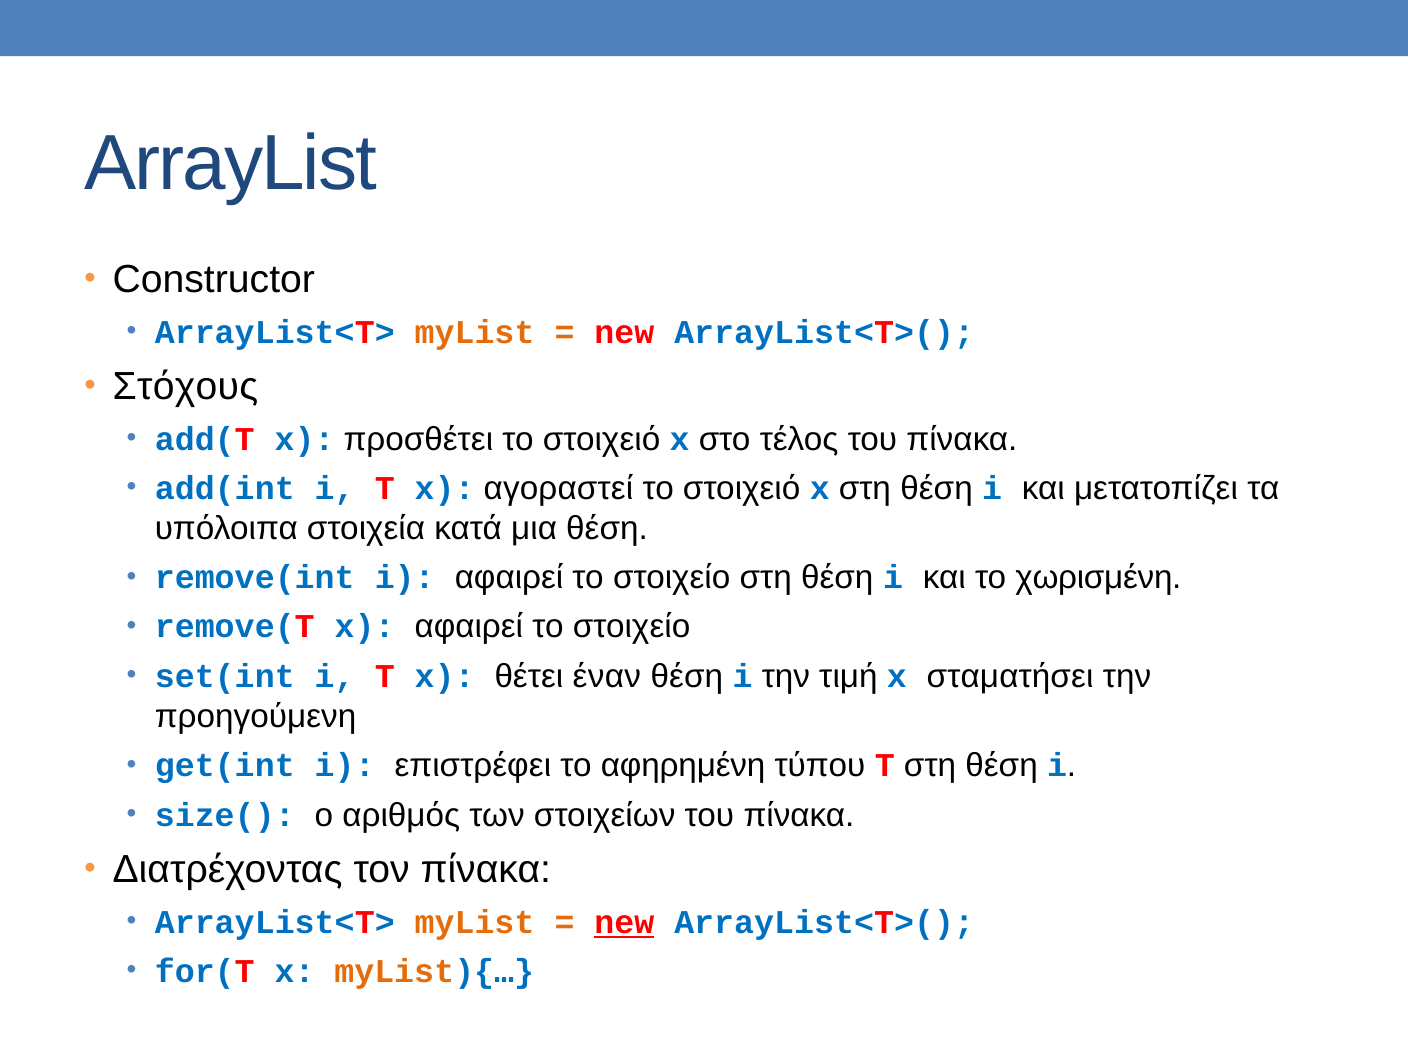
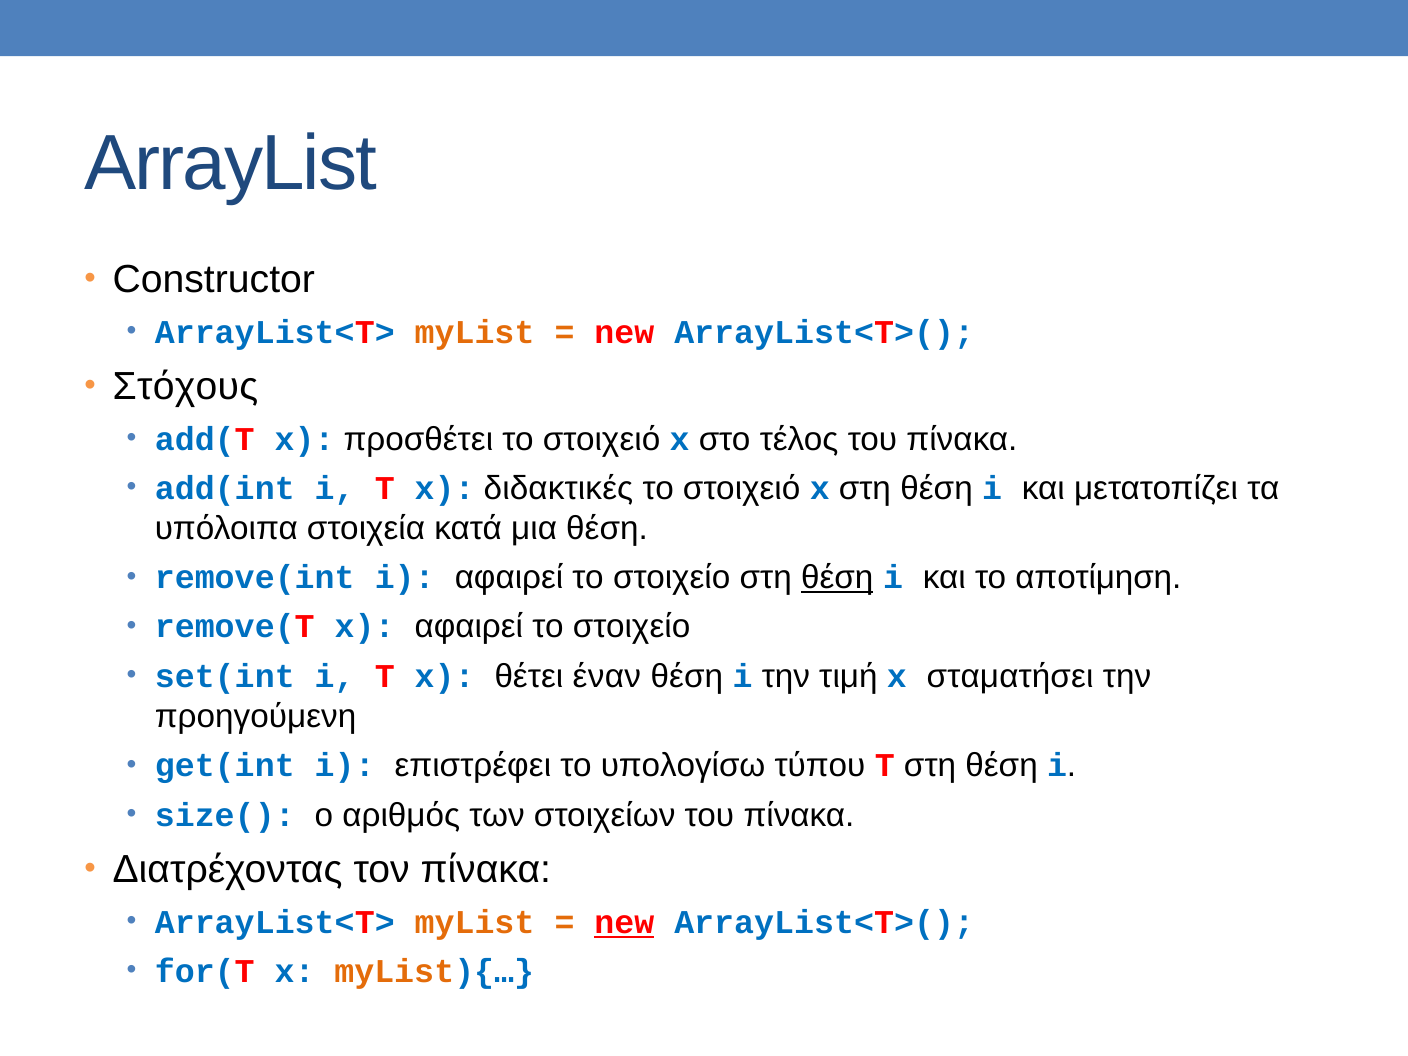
αγοραστεί: αγοραστεί -> διδακτικές (558, 489)
θέση underline: none -> present (837, 578)
χωρισμένη: χωρισμένη -> αποτίμηση (1098, 578)
αφηρημένη: αφηρημένη -> υπολογίσω (683, 766)
